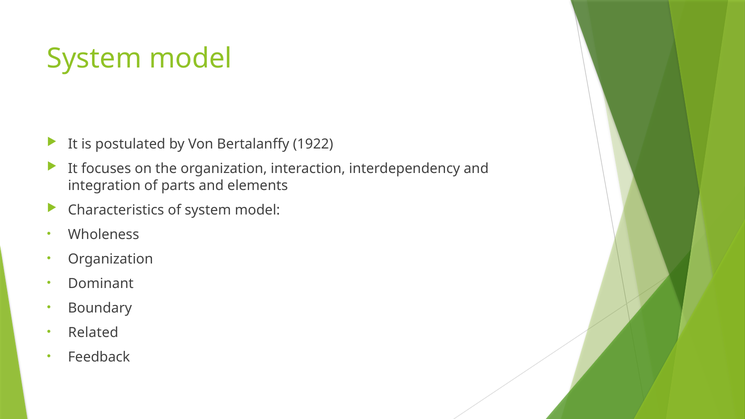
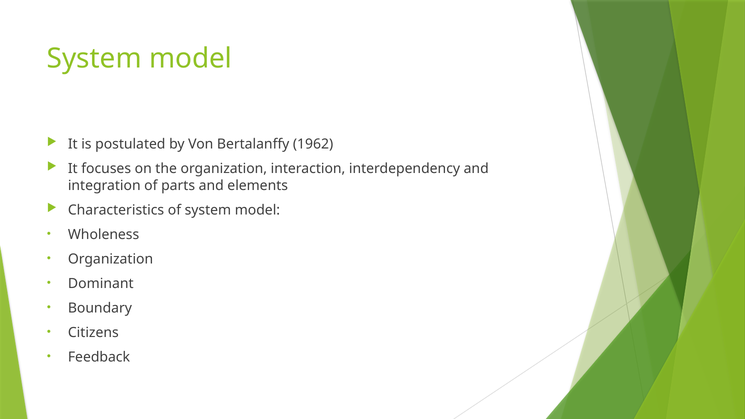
1922: 1922 -> 1962 (313, 144)
Related: Related -> Citizens (93, 333)
